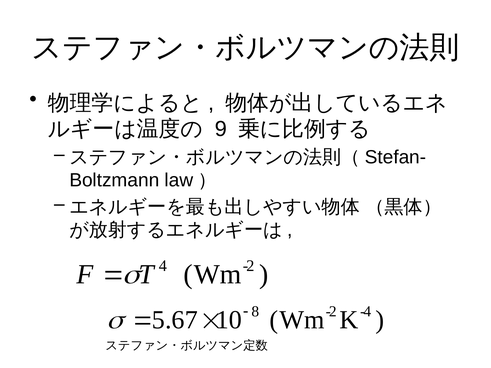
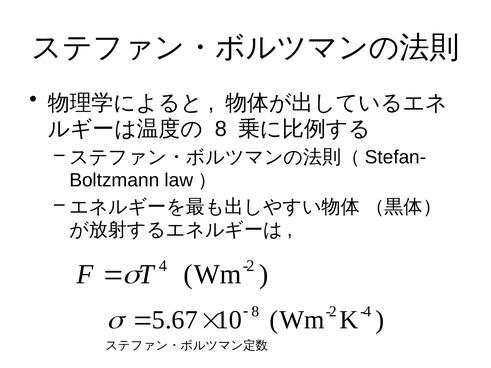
9: 9 -> 8 (221, 129)
